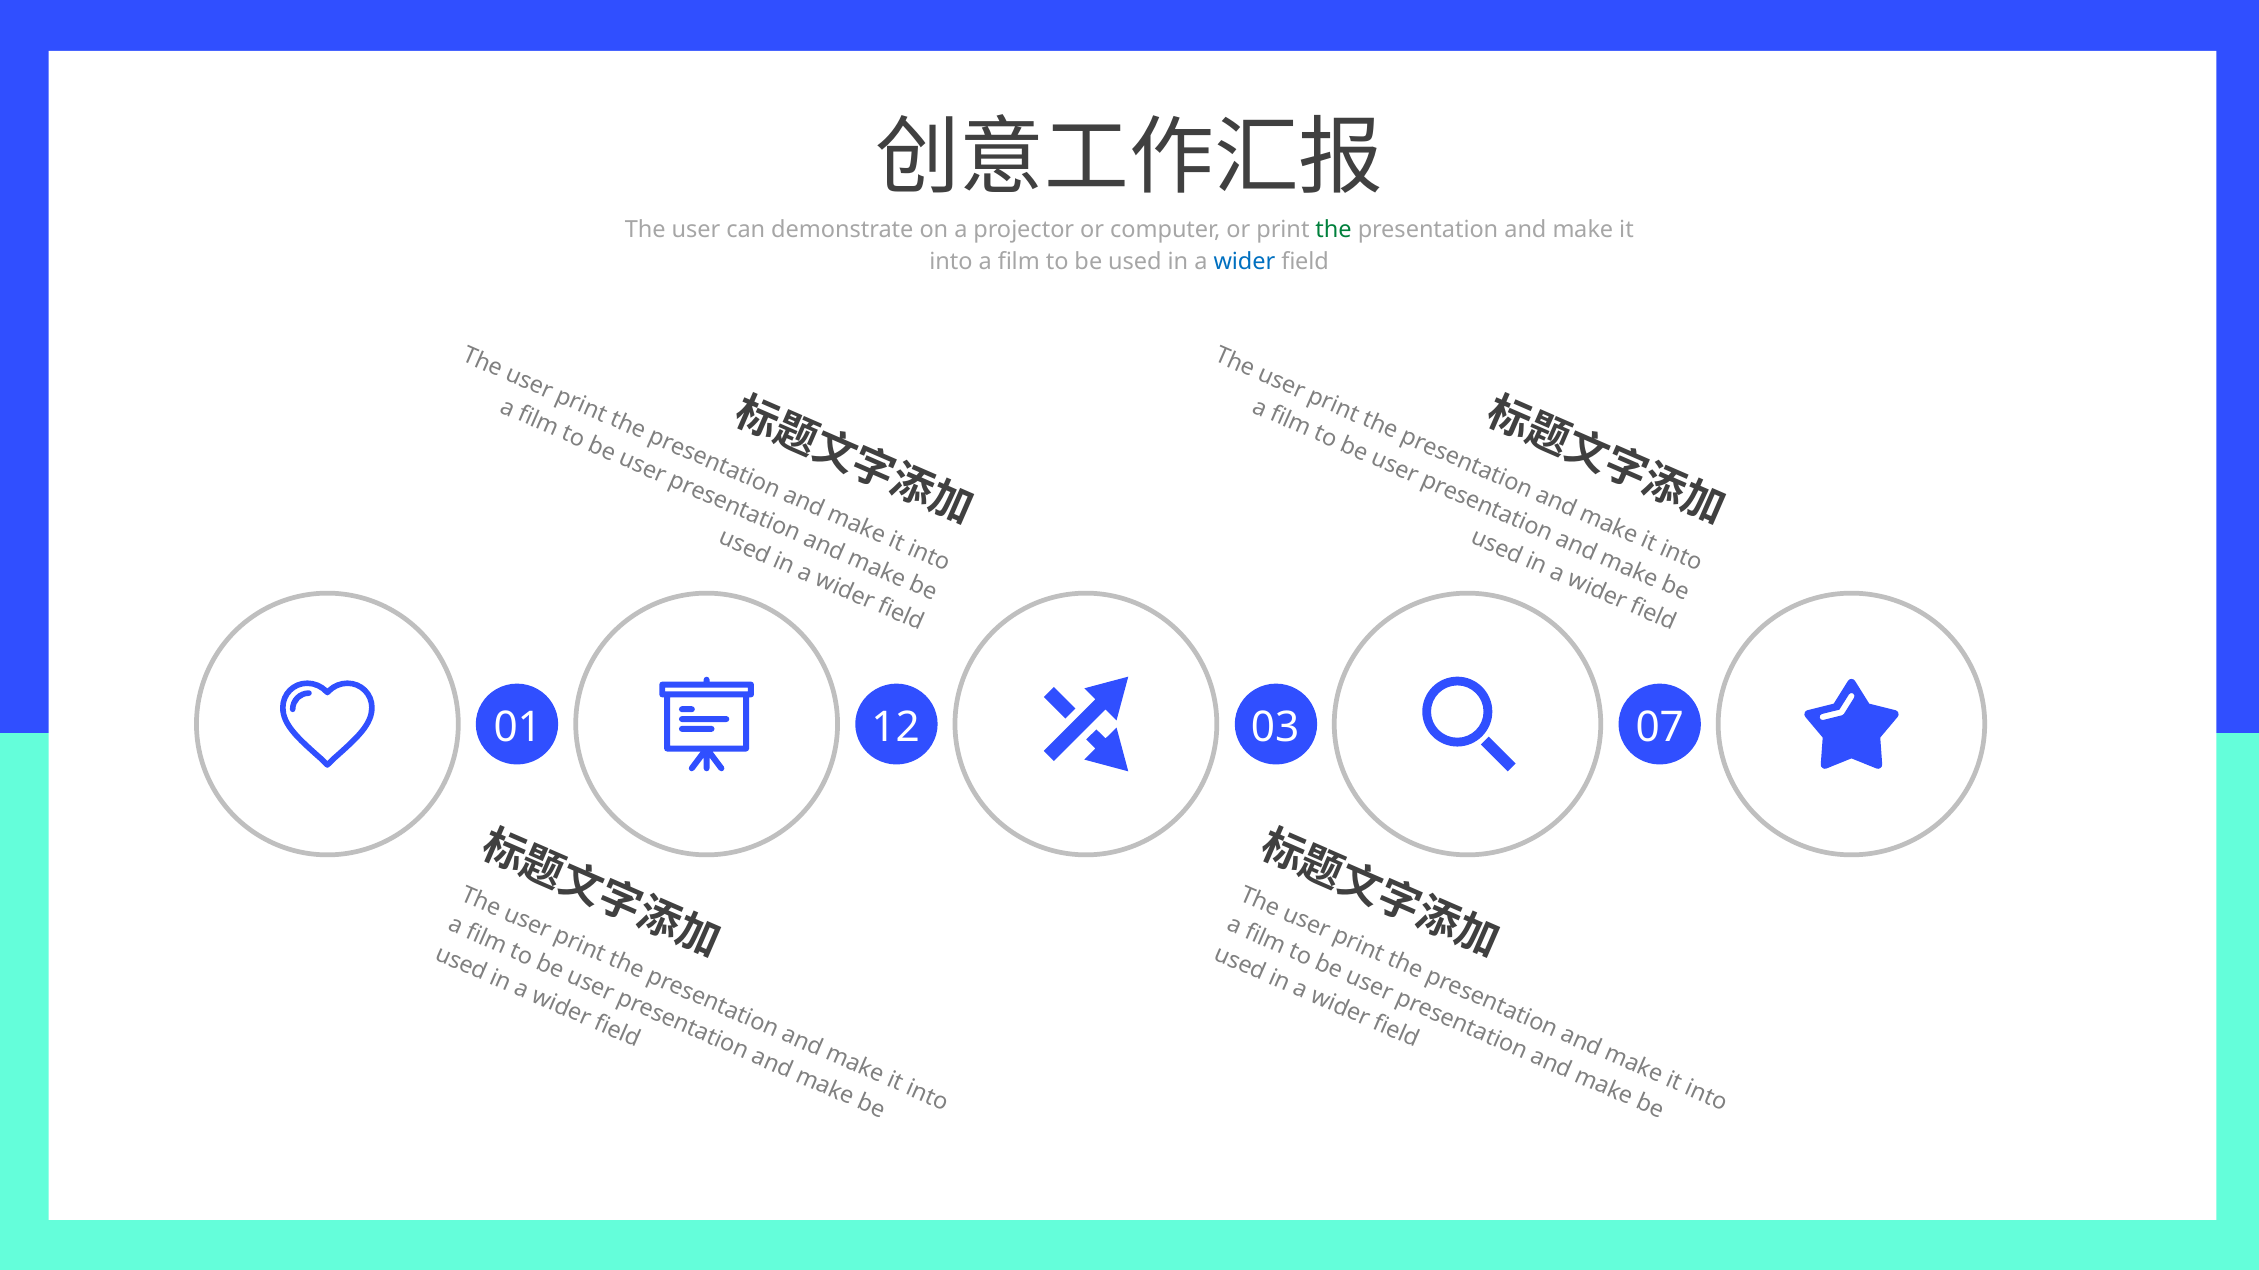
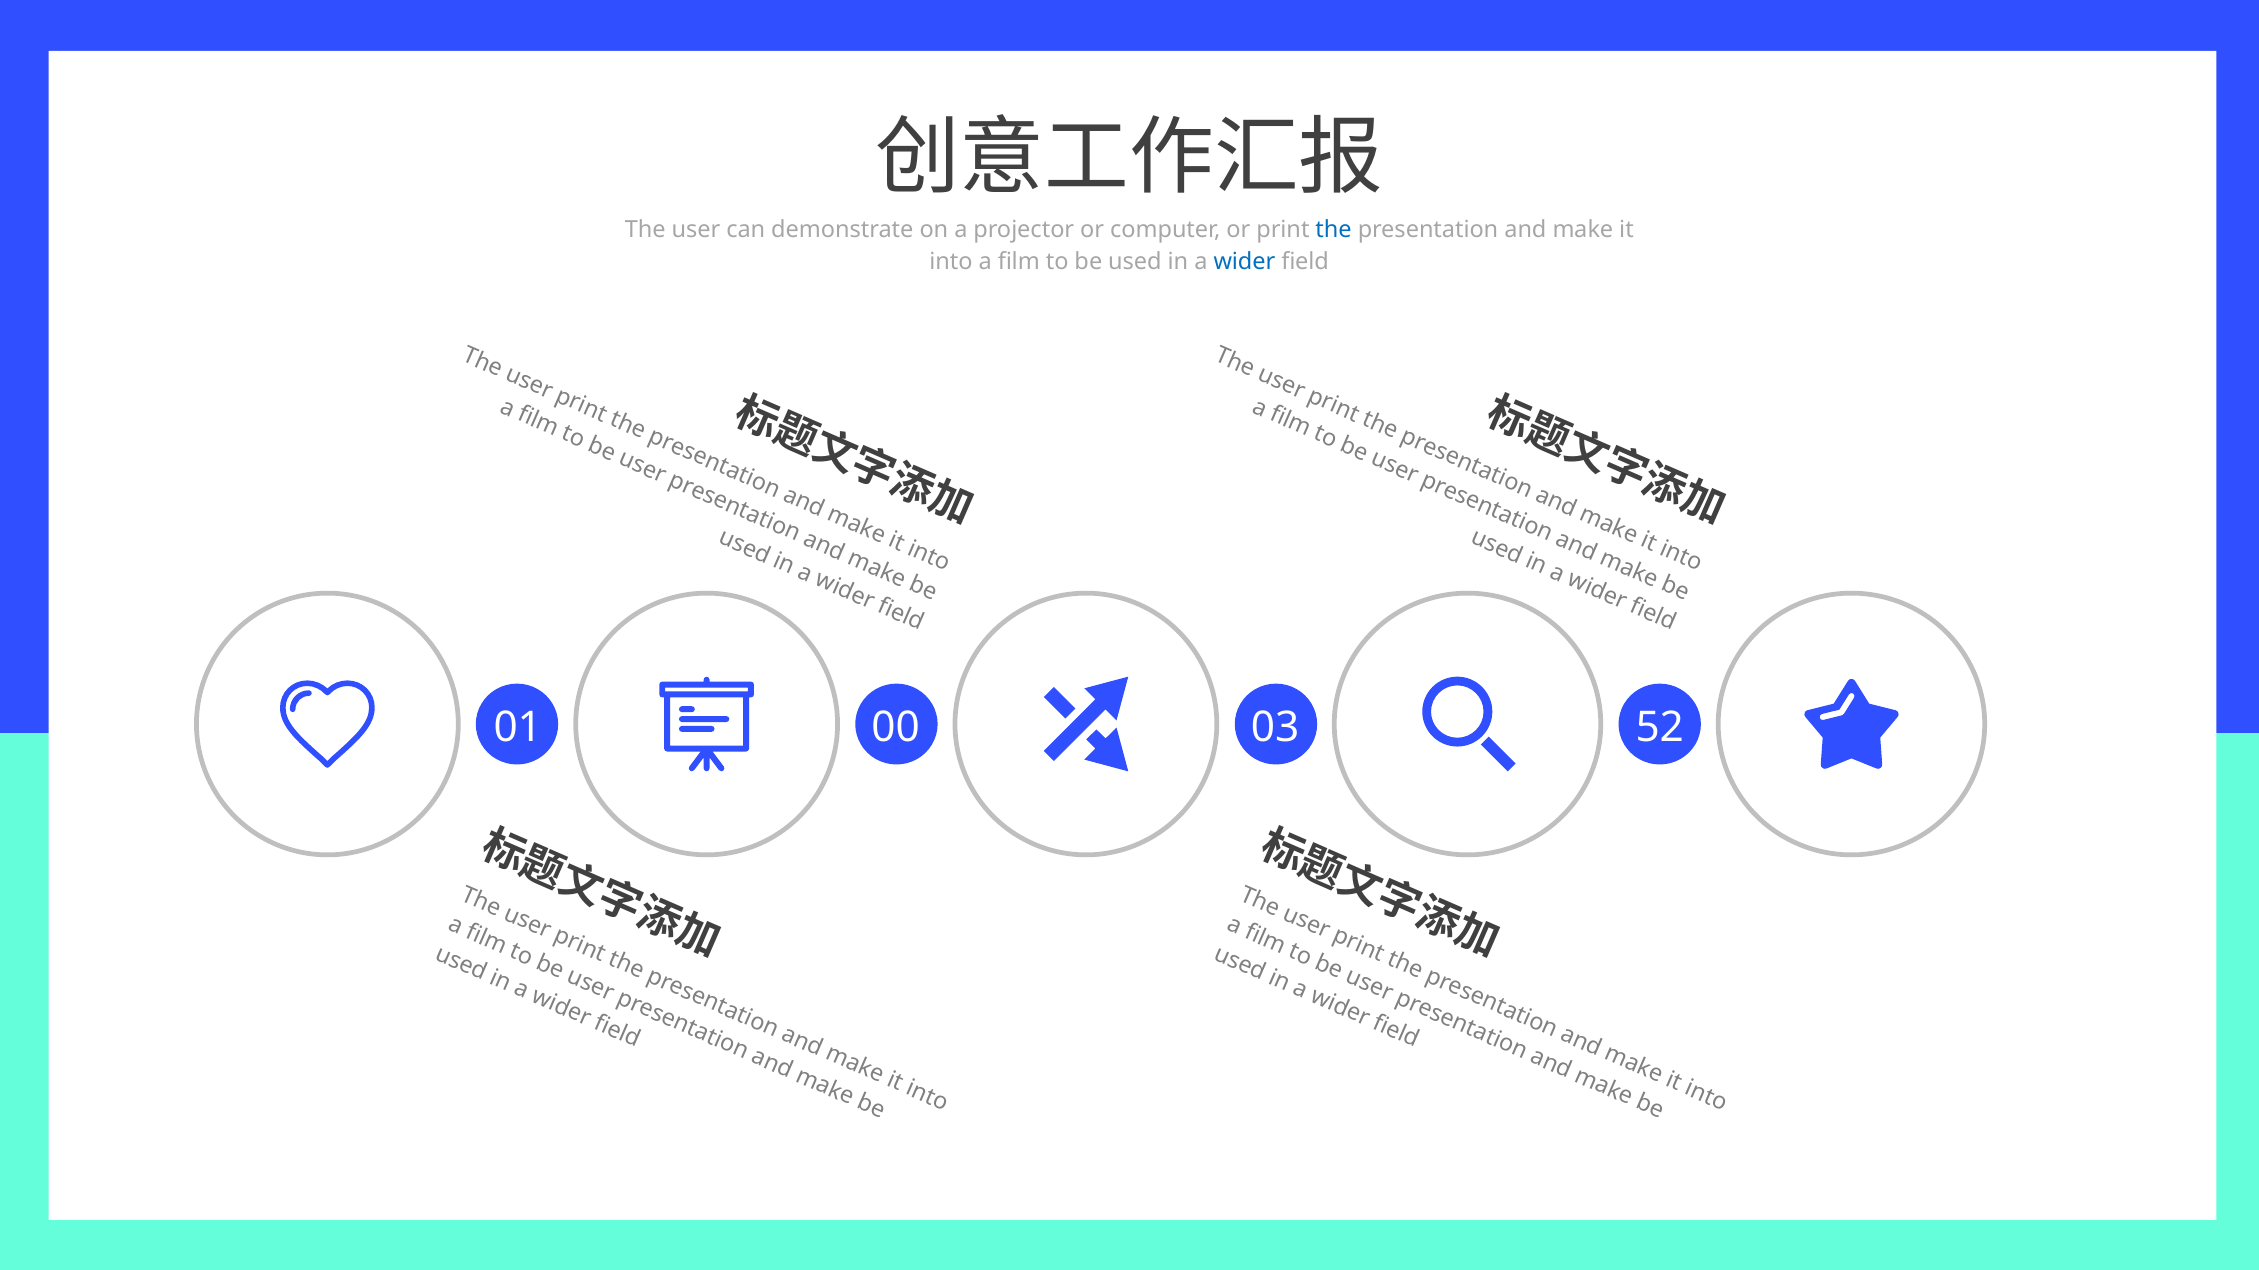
the colour: green -> blue (1334, 230)
12: 12 -> 00 (896, 727)
07: 07 -> 52 (1660, 727)
